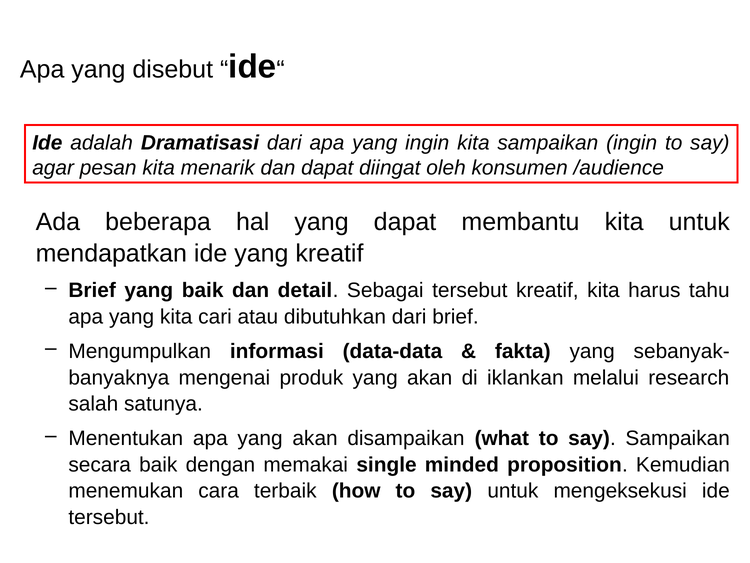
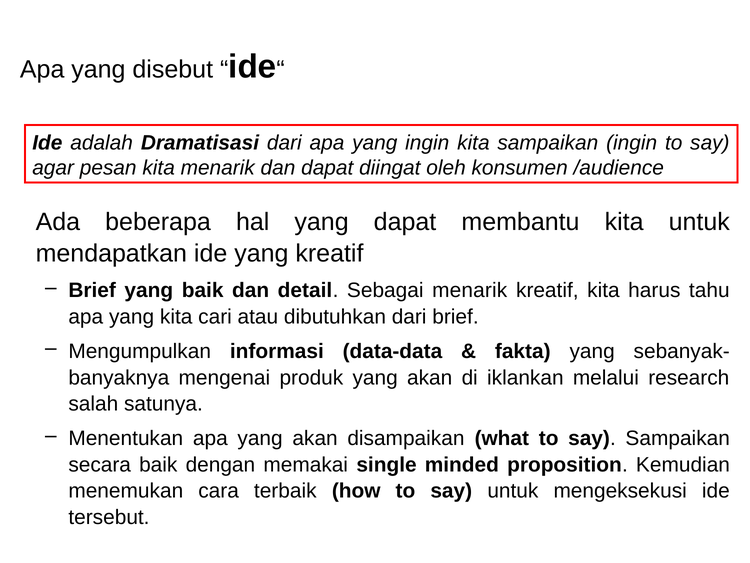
Sebagai tersebut: tersebut -> menarik (470, 290)
